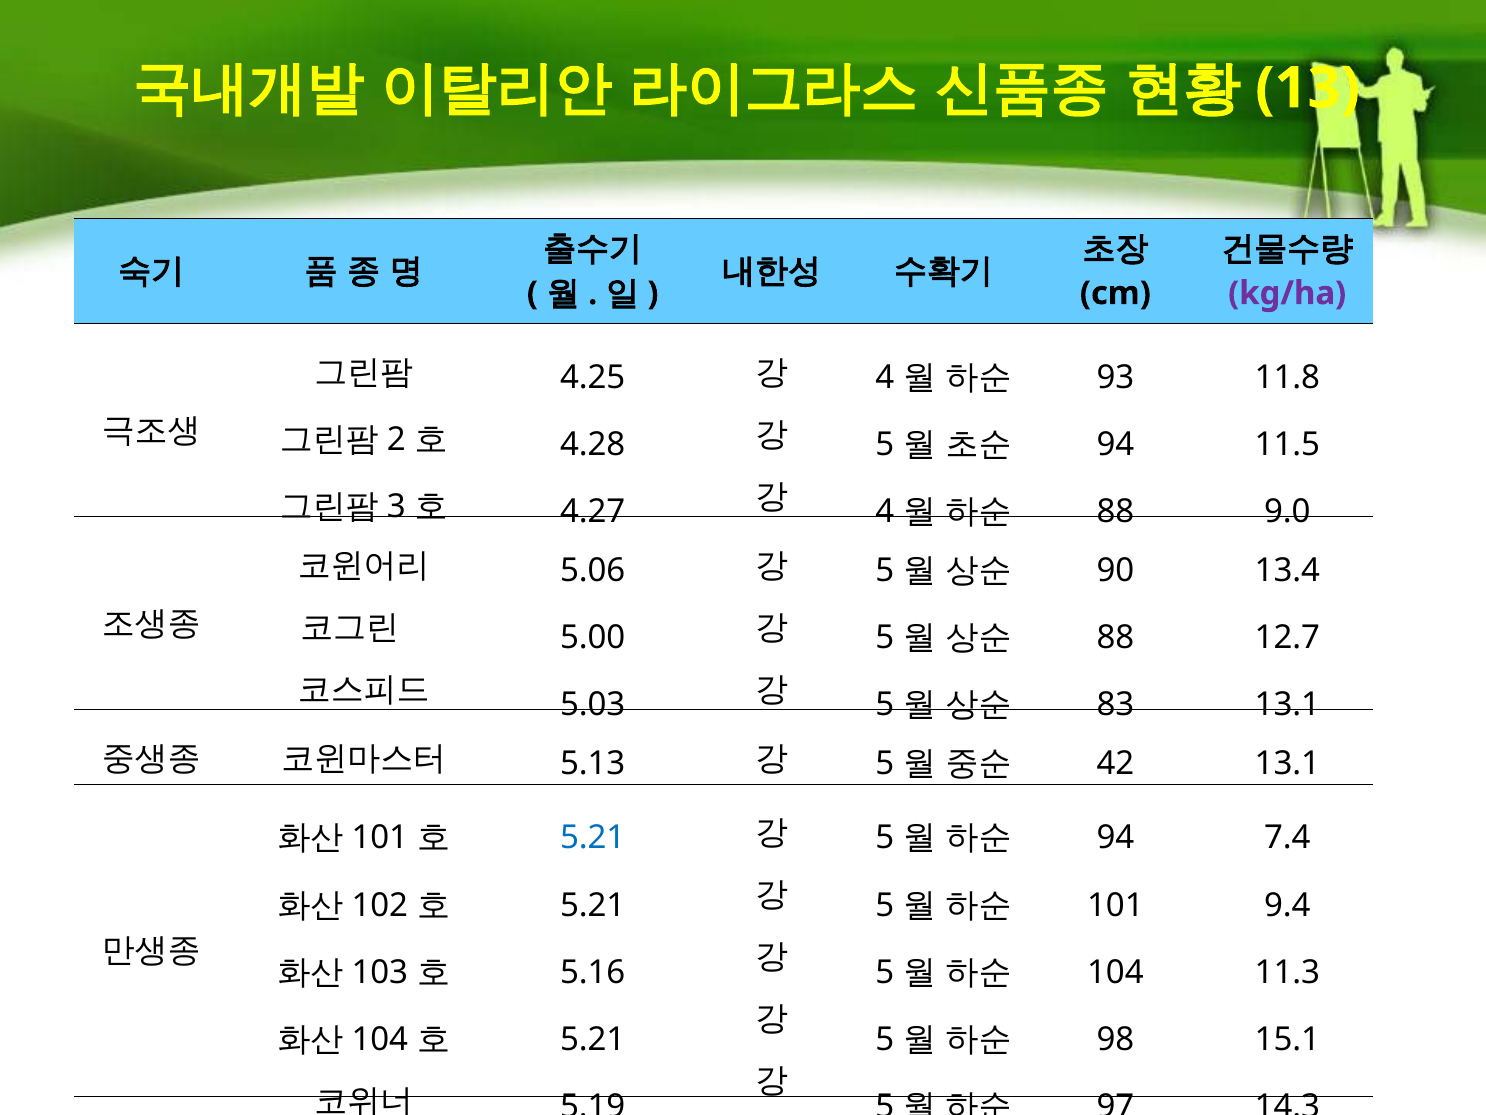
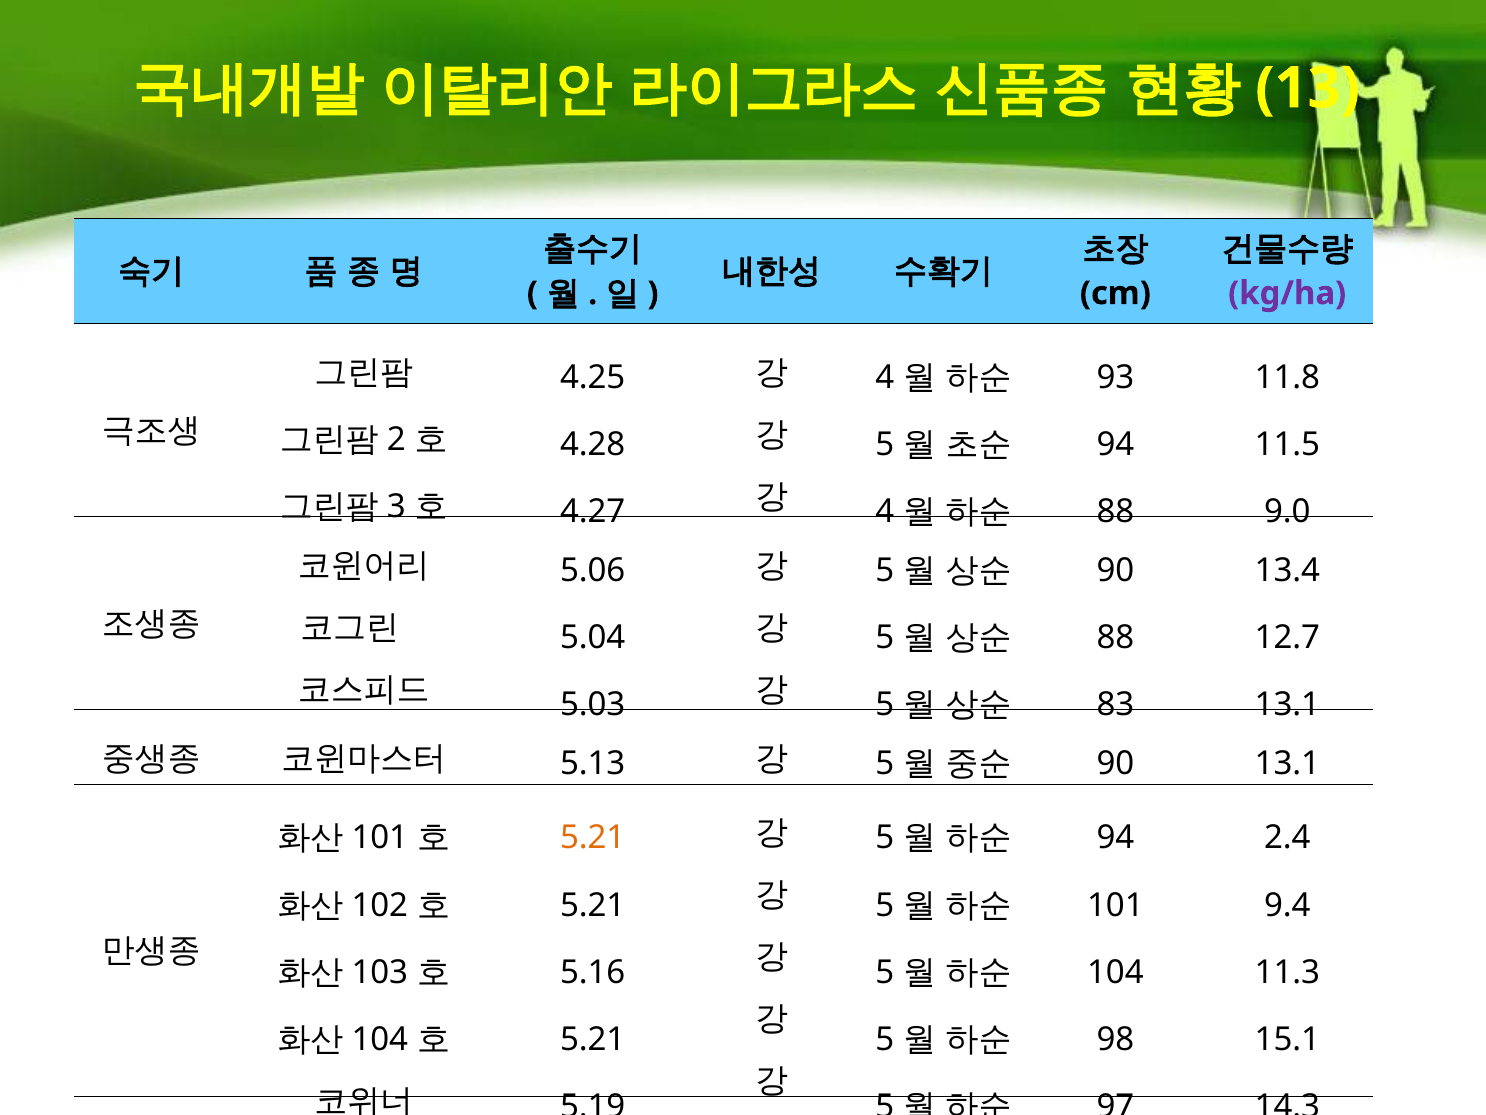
5.00: 5.00 -> 5.04 (593, 638)
42: 42 -> 90 (1115, 763)
5.21 colour: blue -> orange (593, 838)
7.4: 7.4 -> 2.4 (1287, 838)
